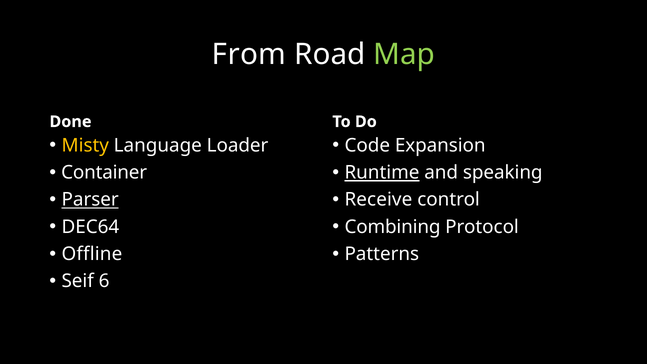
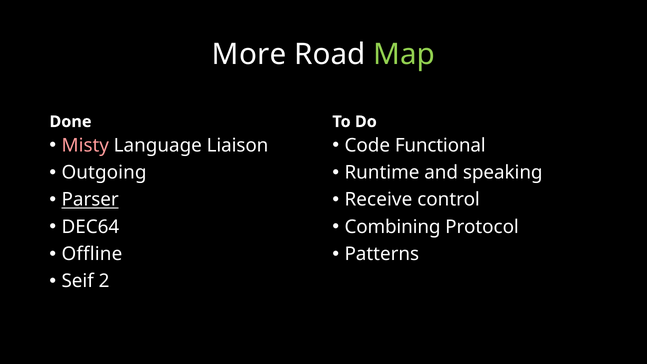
From: From -> More (249, 54)
Misty colour: yellow -> pink (85, 145)
Loader: Loader -> Liaison (238, 145)
Expansion: Expansion -> Functional (440, 145)
Container: Container -> Outgoing (104, 173)
Runtime underline: present -> none (382, 173)
6: 6 -> 2 (104, 281)
